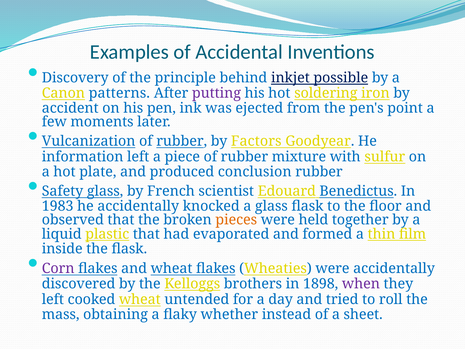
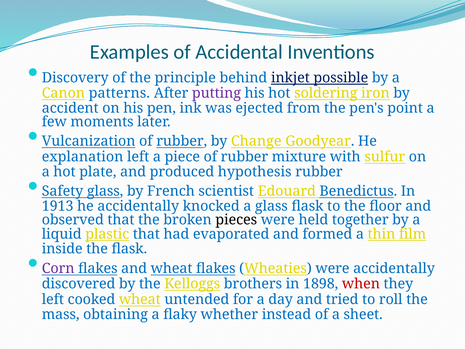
Factors: Factors -> Change (256, 141)
information: information -> explanation (83, 157)
conclusion: conclusion -> hypothesis (255, 172)
1983: 1983 -> 1913 (58, 206)
pieces colour: orange -> black (236, 220)
when colour: purple -> red (361, 284)
